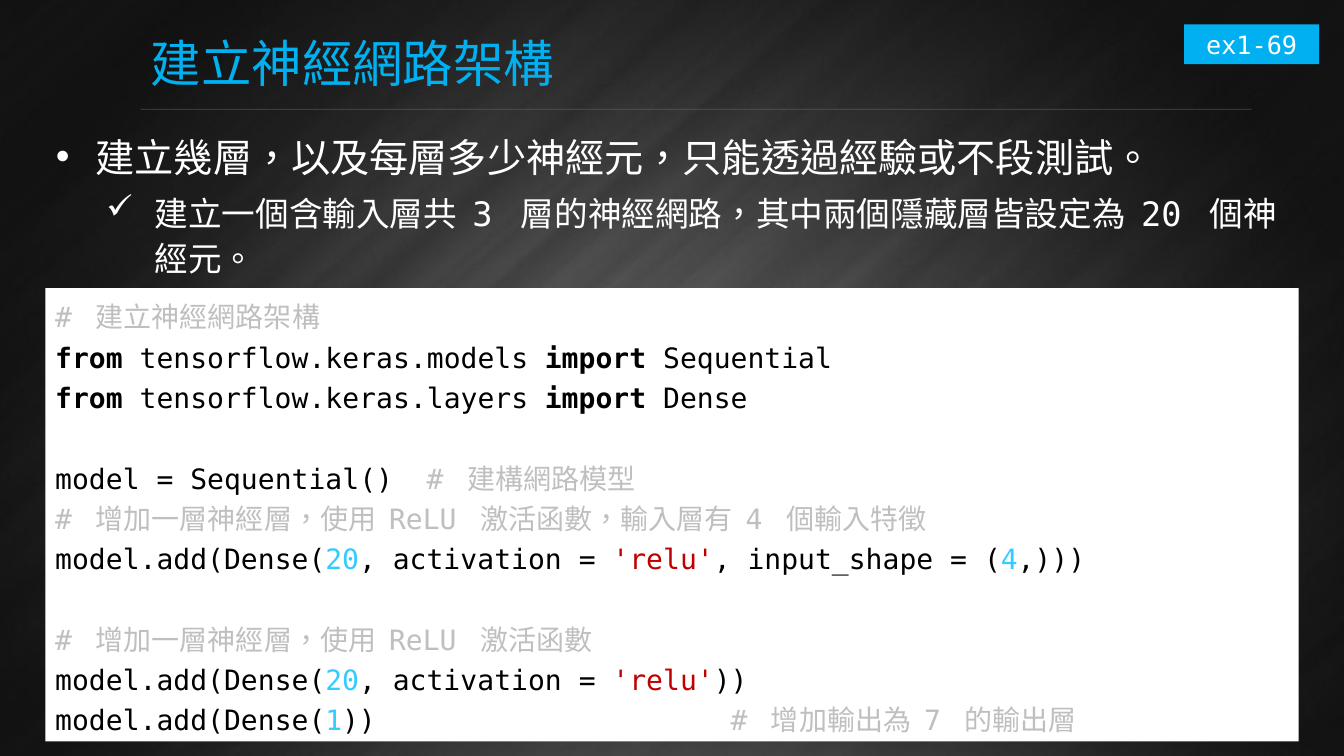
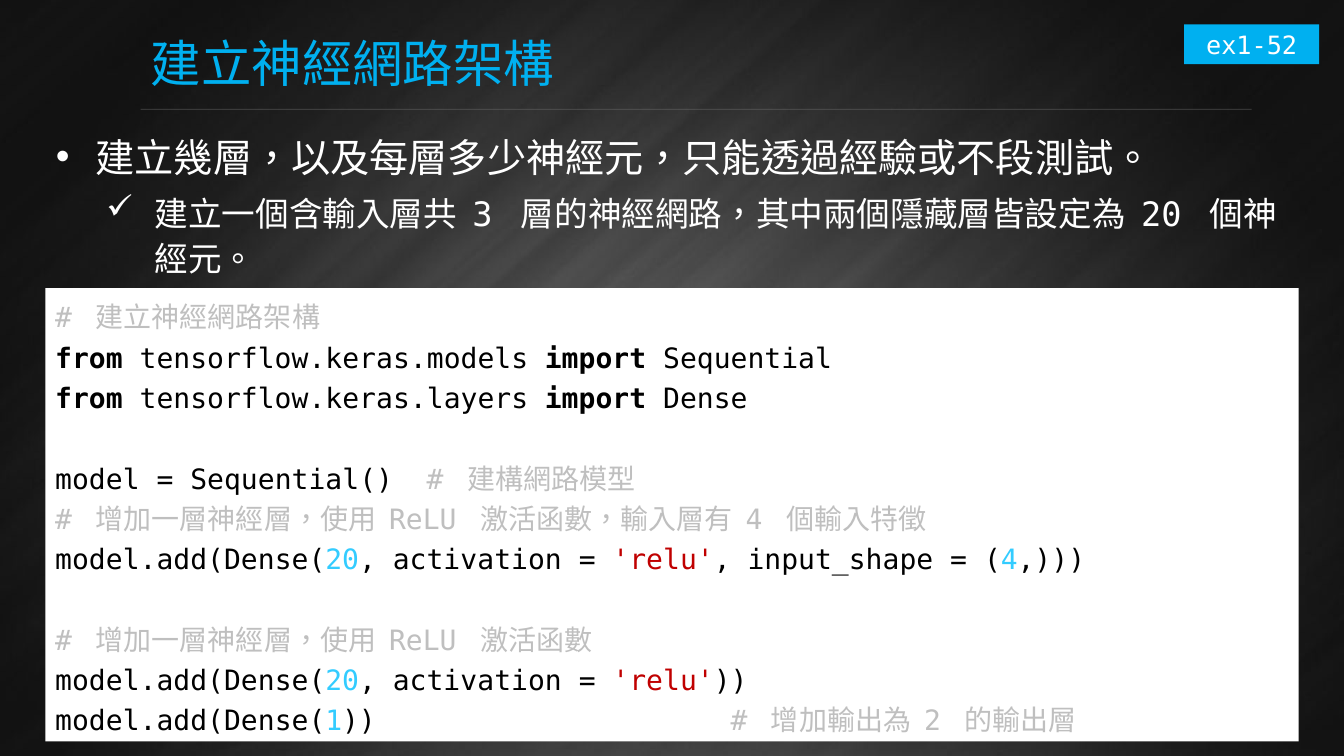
ex1-69: ex1-69 -> ex1-52 (1252, 46)
7: 7 -> 2 (933, 722)
